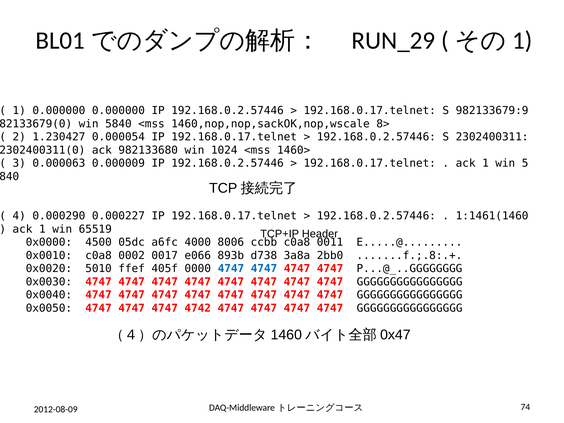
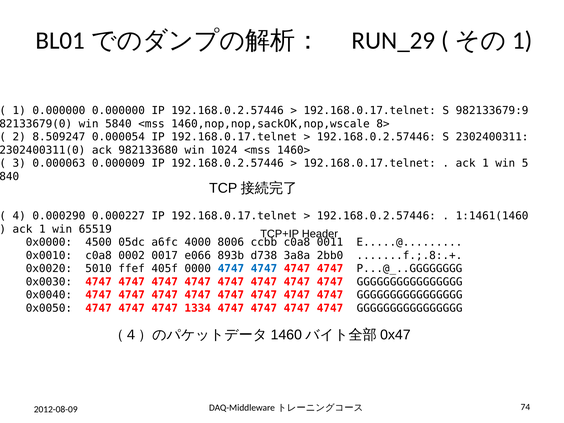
1.230427: 1.230427 -> 8.509247 (59, 137)
4742: 4742 -> 1334 (198, 308)
